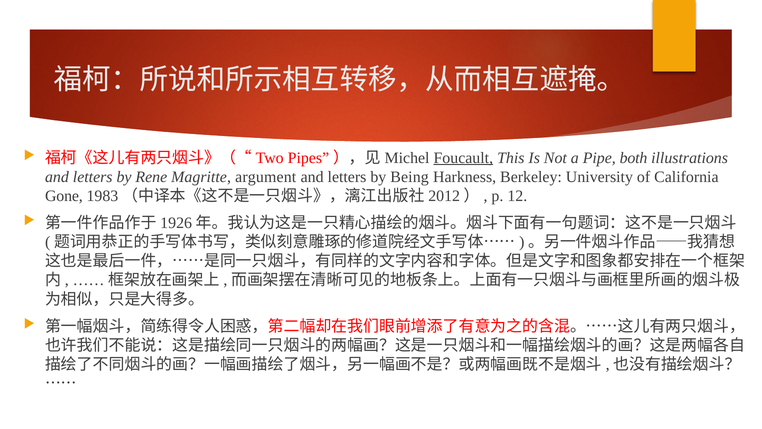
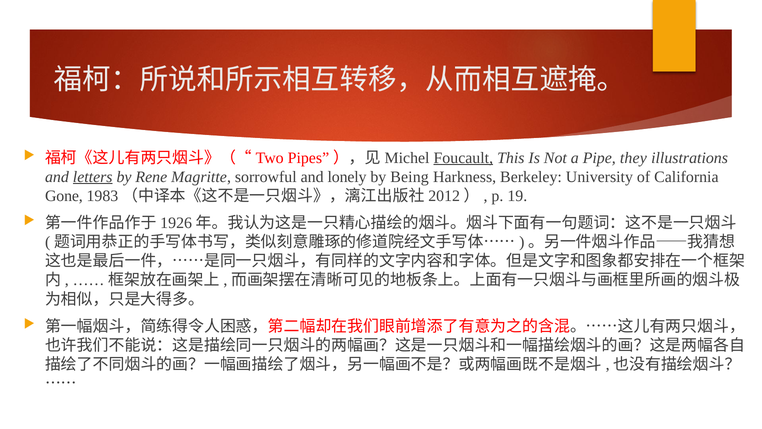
both: both -> they (633, 158)
letters underline: none -> present (93, 177)
argument: argument -> sorrowful (266, 177)
letters: letters -> lonely (347, 177)
12: 12 -> 19 (517, 196)
